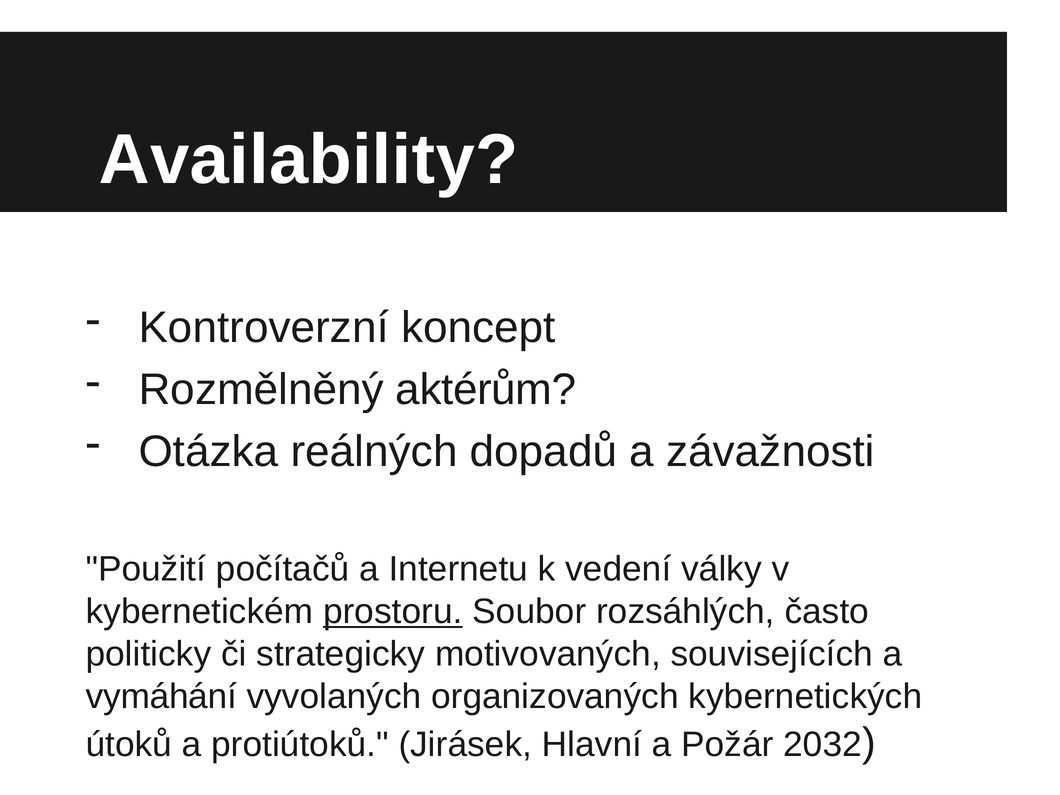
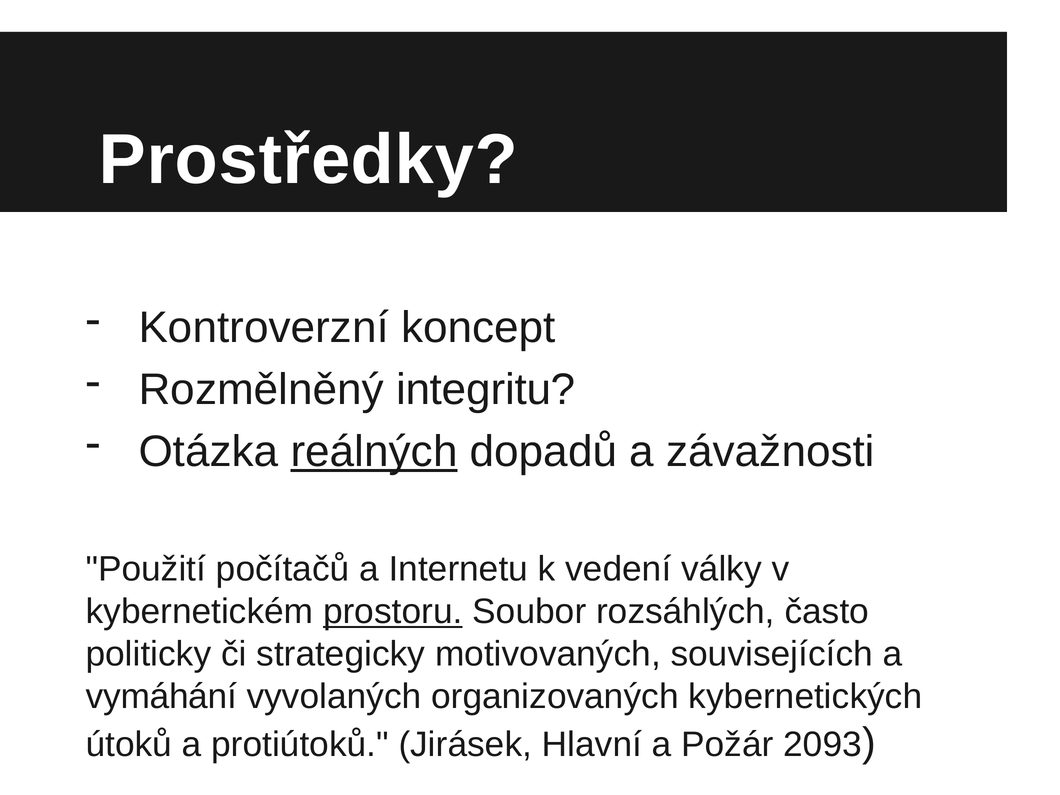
Availability: Availability -> Prostředky (308, 160)
aktérům: aktérům -> integritu (486, 390)
reálných underline: none -> present (374, 451)
2032: 2032 -> 2093 (823, 745)
